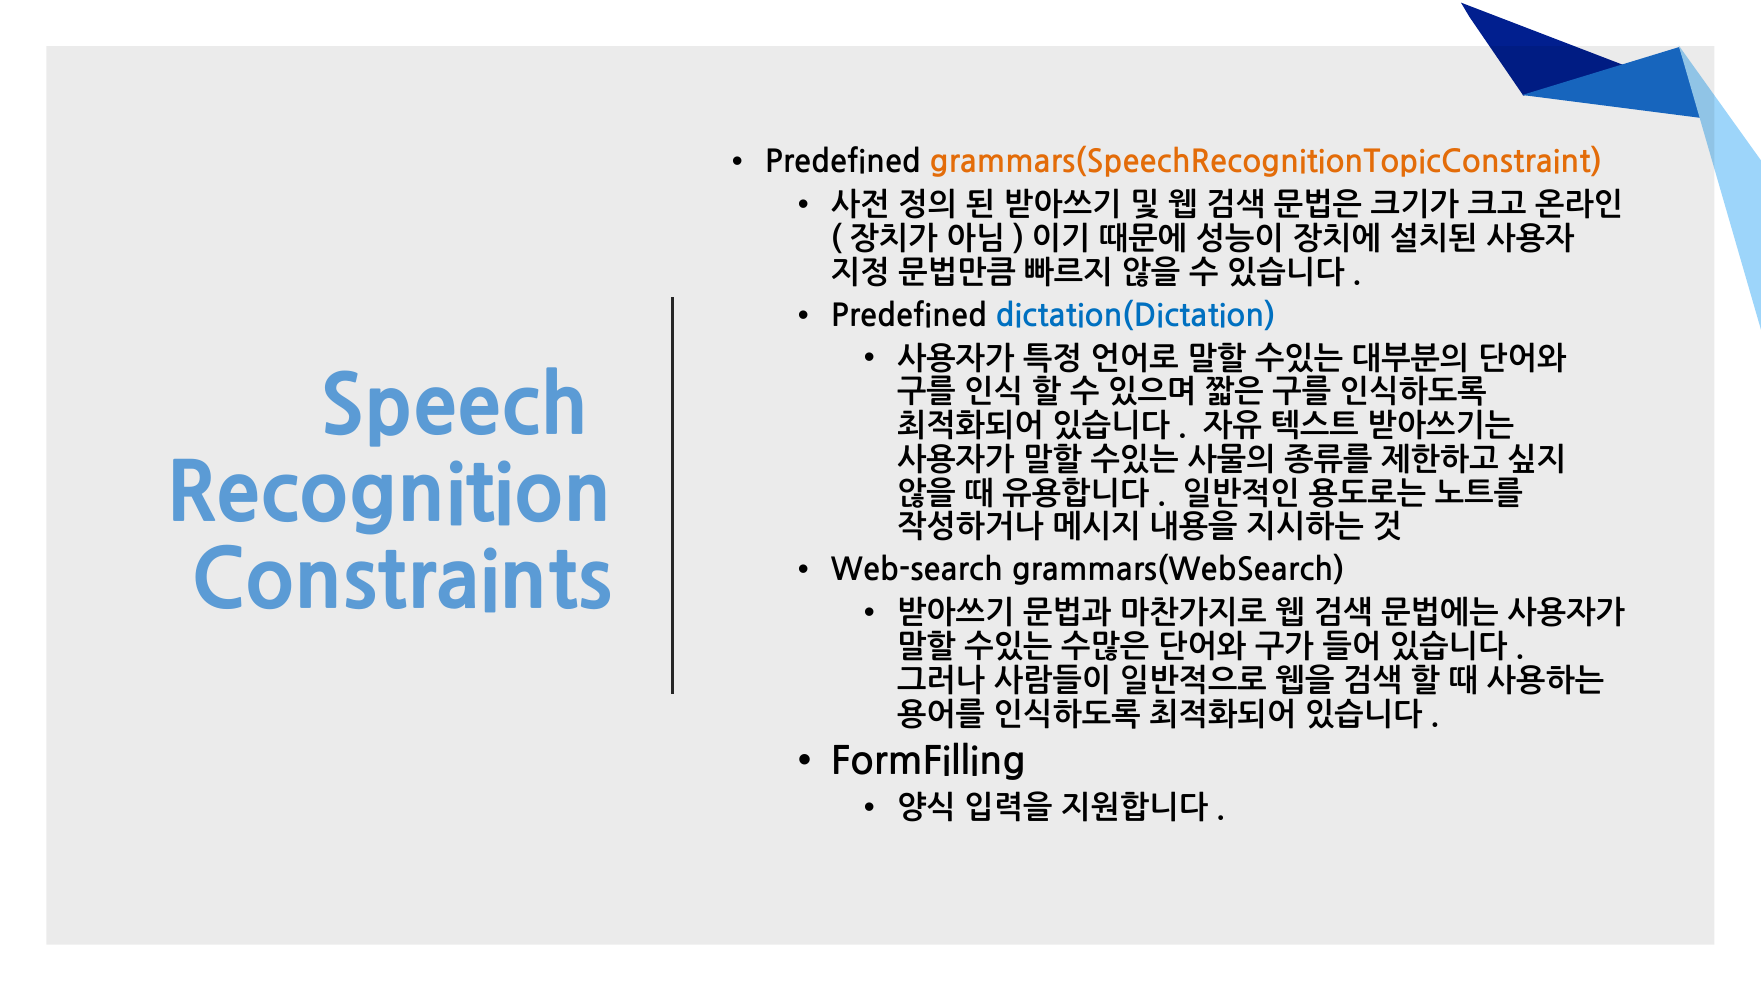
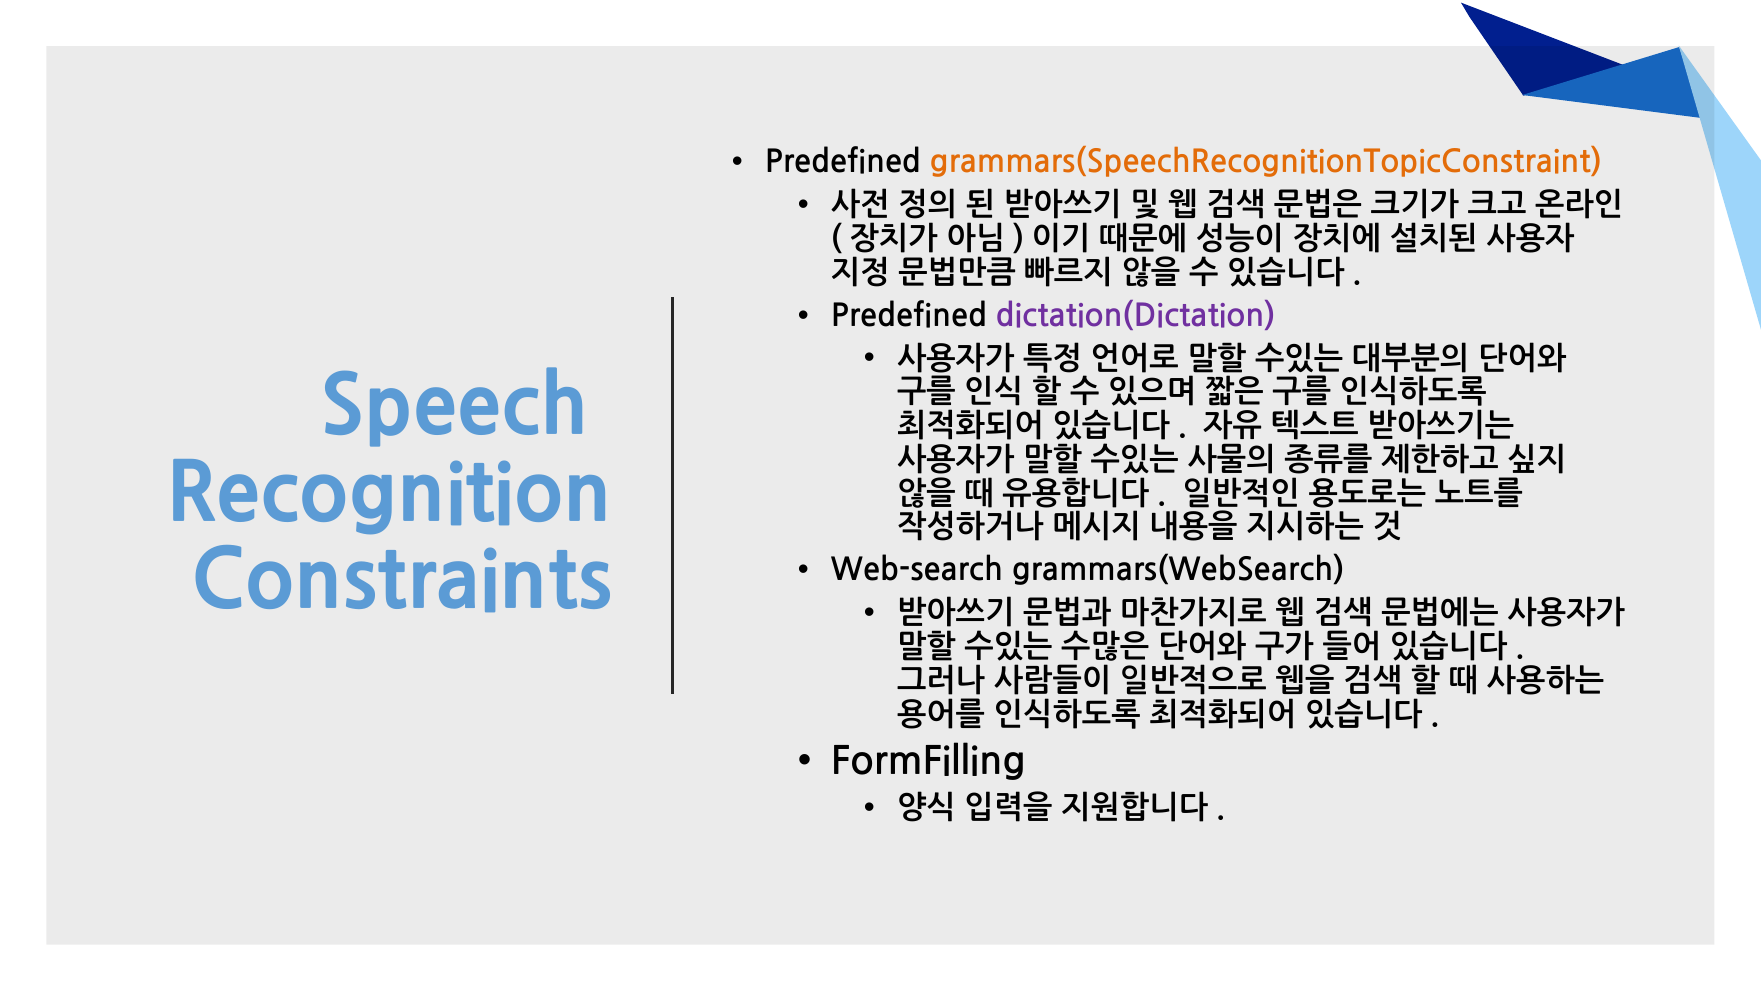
dictation(Dictation colour: blue -> purple (1136, 316)
